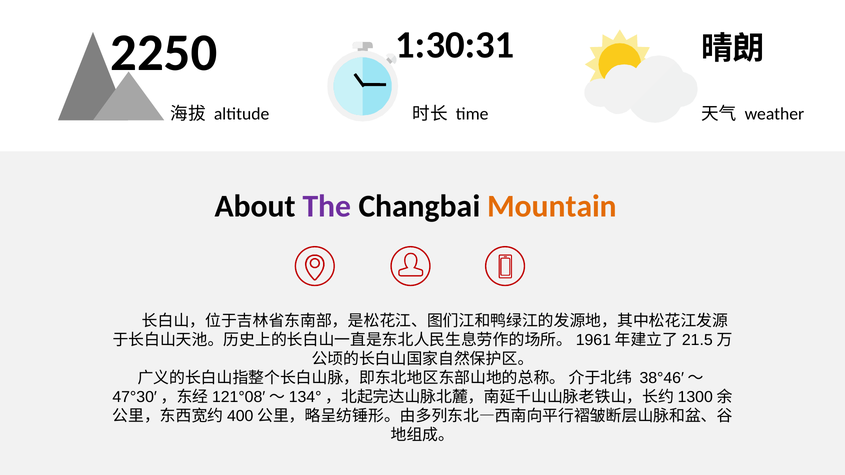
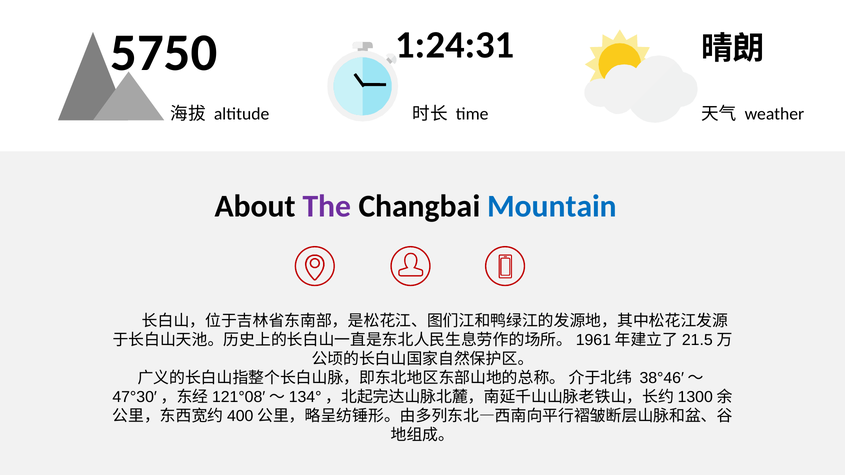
1:30:31: 1:30:31 -> 1:24:31 (455, 45)
2250: 2250 -> 5750 (164, 53)
Mountain colour: orange -> blue (552, 206)
